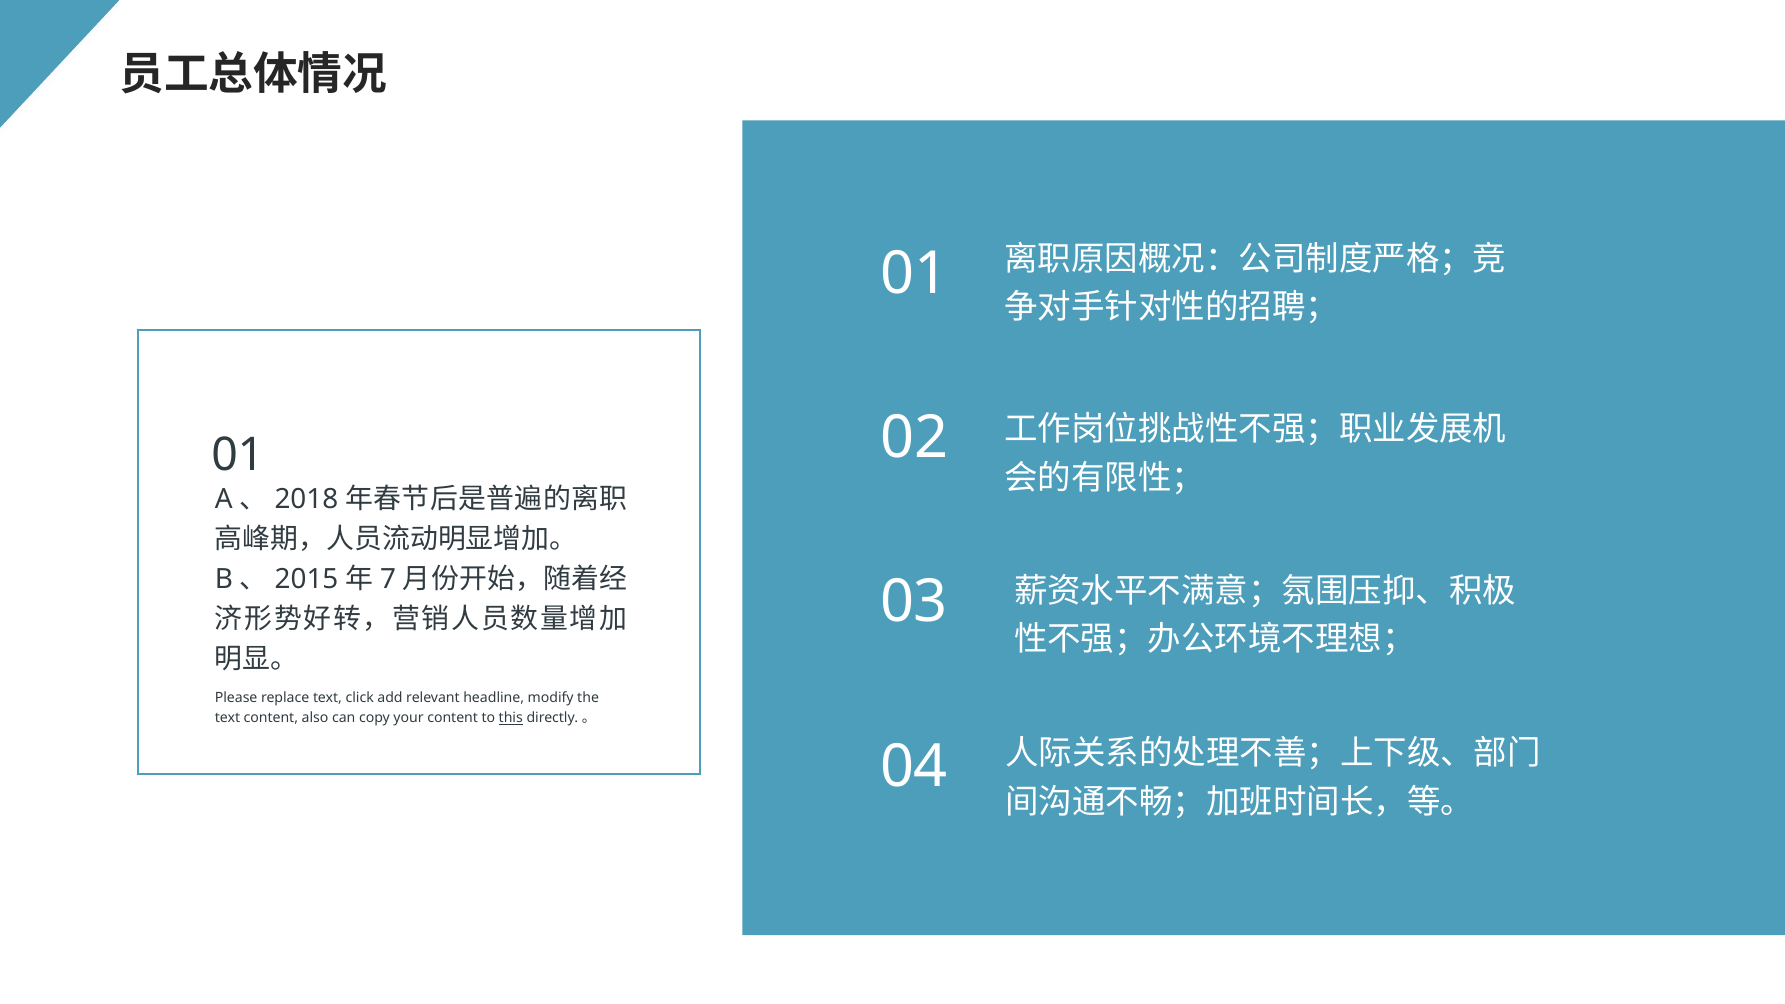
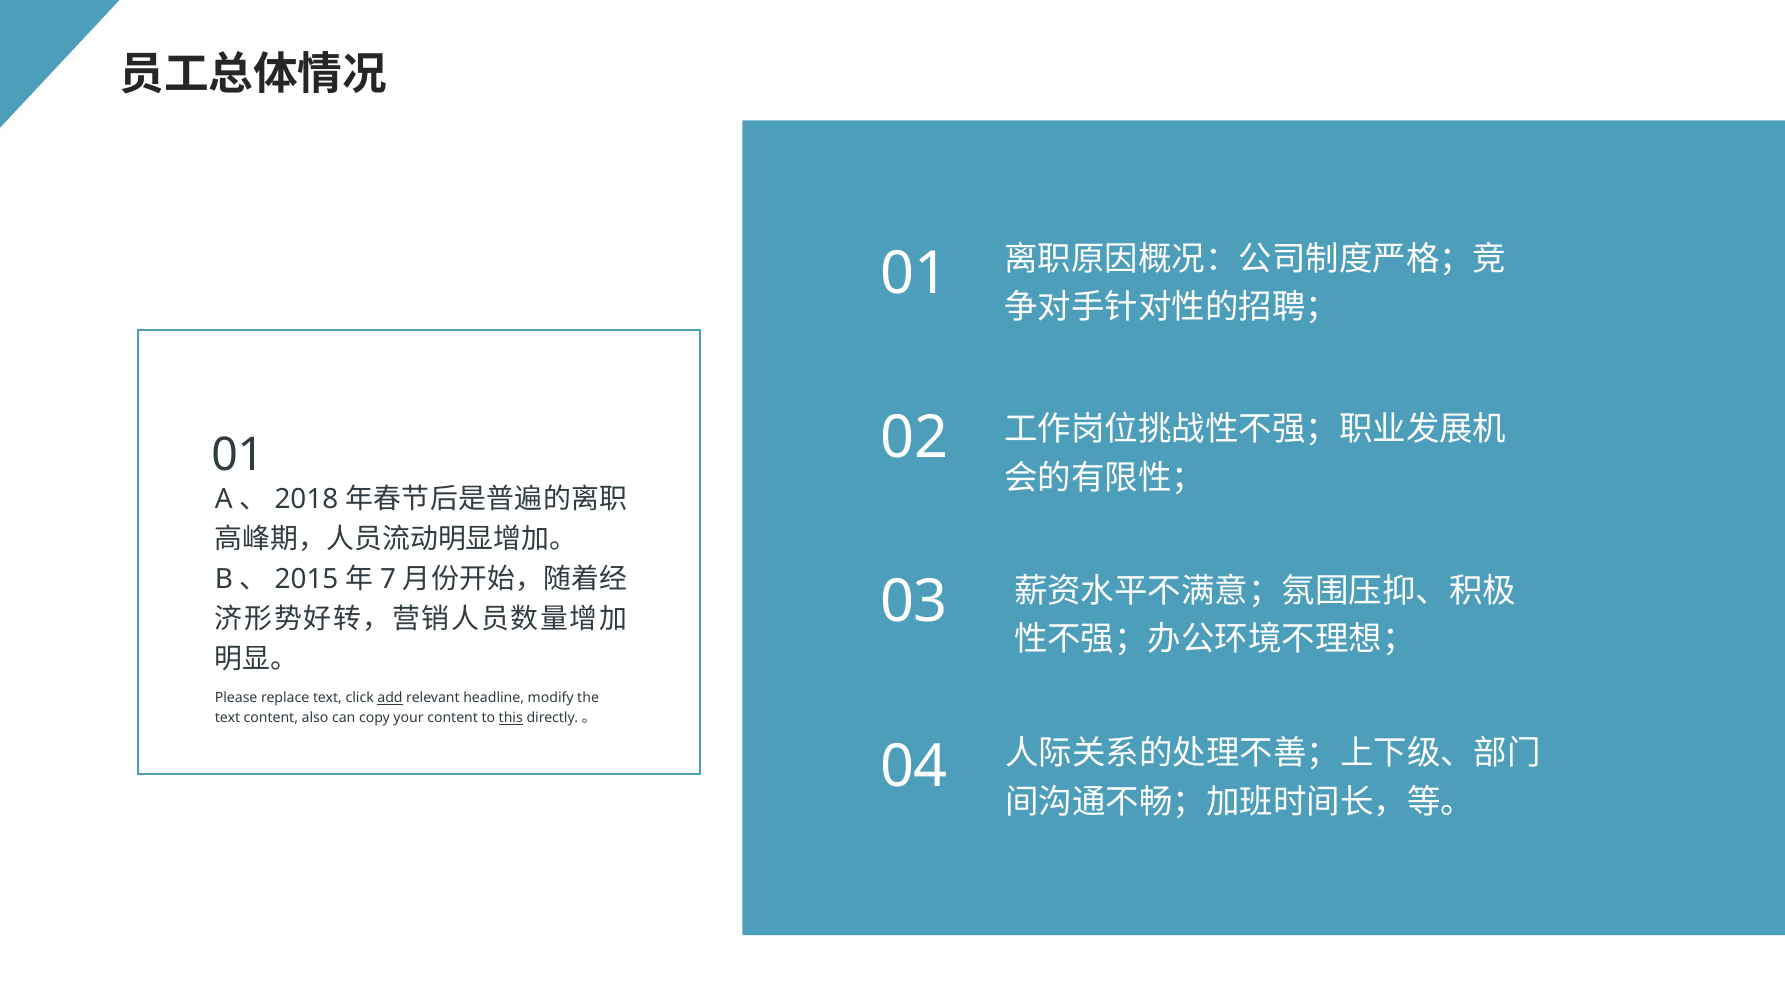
add underline: none -> present (390, 698)
